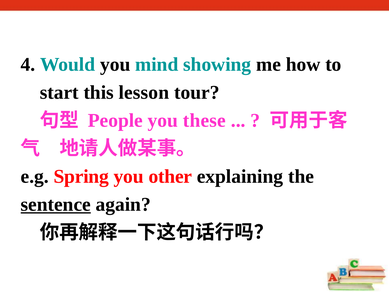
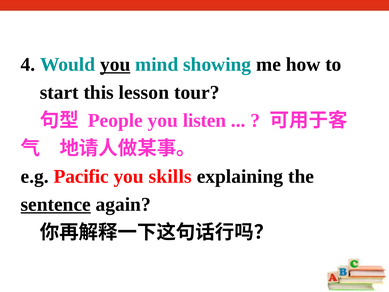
you underline: none -> present (115, 64)
these: these -> listen (205, 120)
Spring: Spring -> Pacific (81, 176)
other: other -> skills (170, 176)
